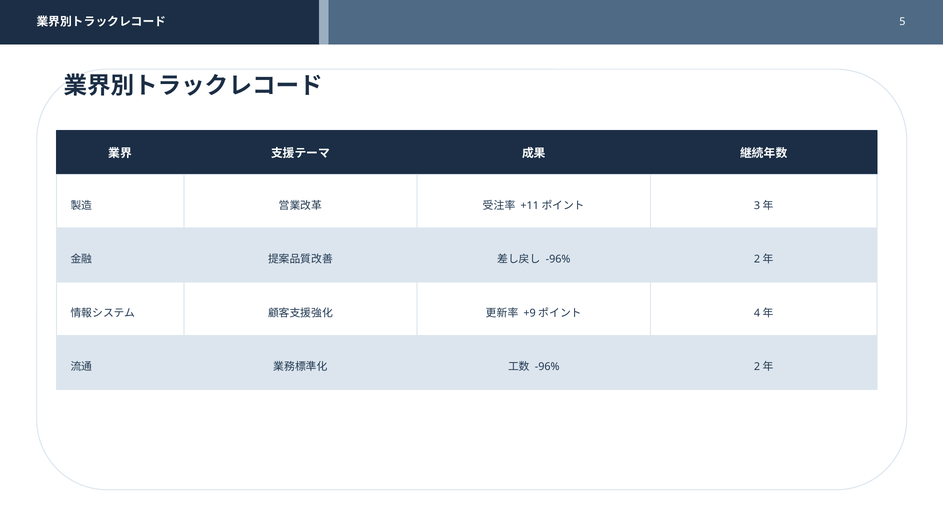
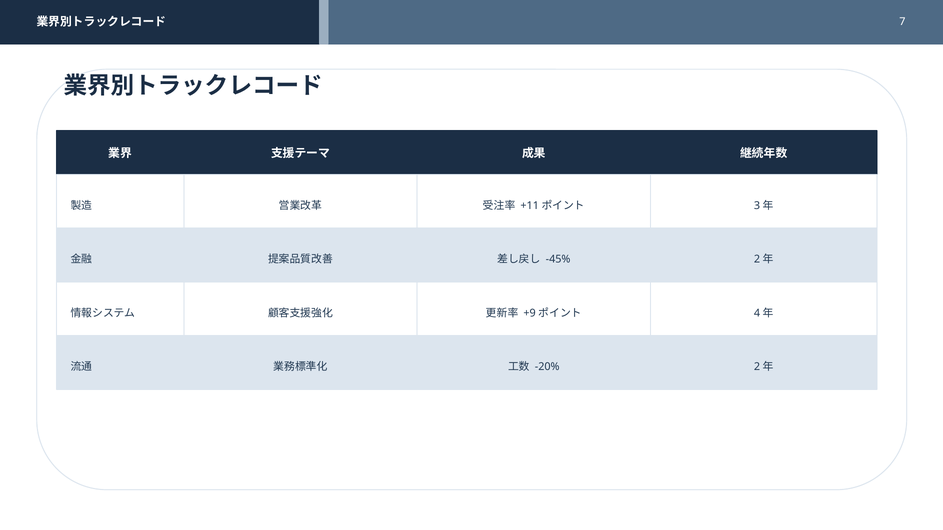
5: 5 -> 7 (902, 22)
-96%: -96% -> -45% (558, 260)
-96%: -96% -> -20% (547, 367)
